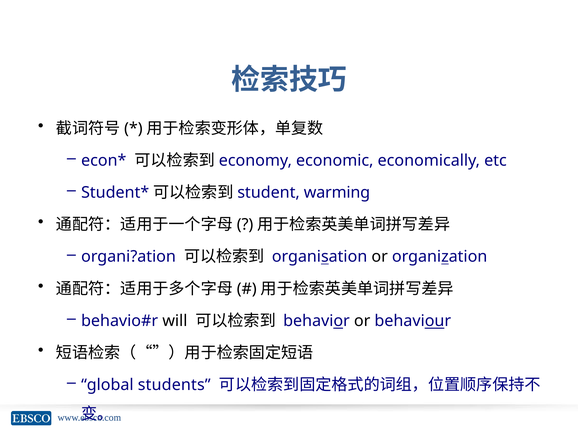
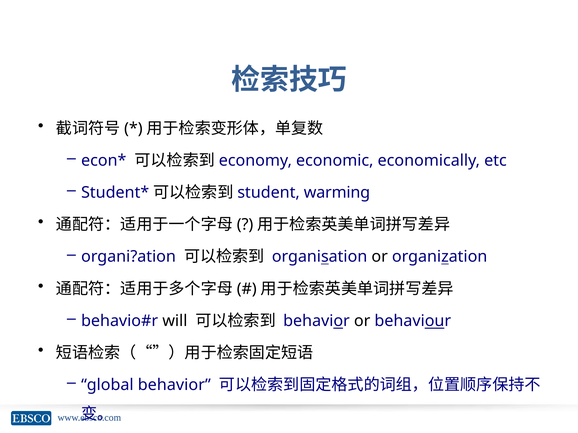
global students: students -> behavior (174, 385)
